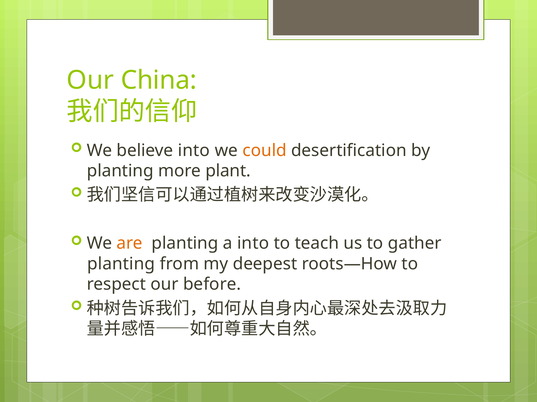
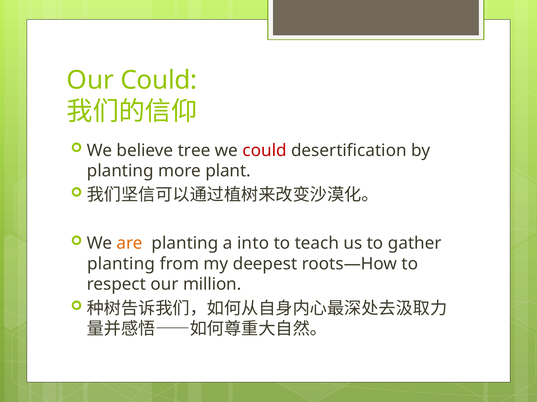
Our China: China -> Could (159, 81)
believe into: into -> tree (194, 151)
could colour: orange -> red (265, 151)
before: before -> million (212, 285)
